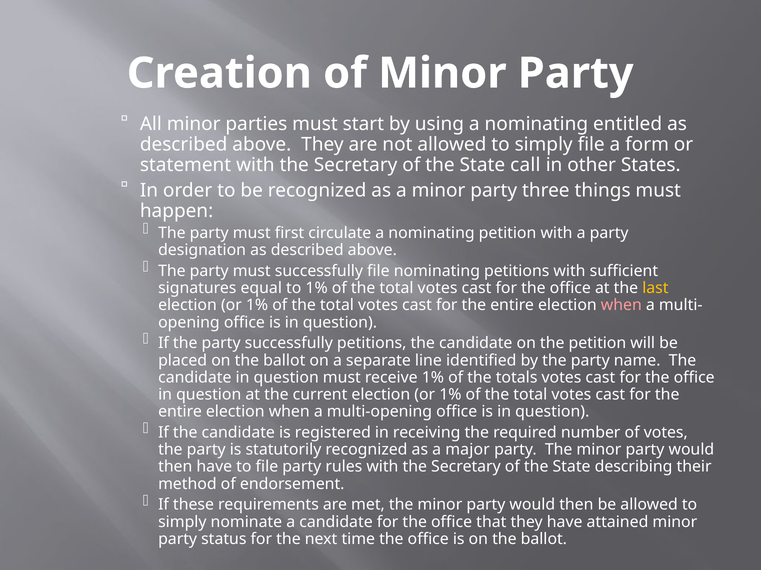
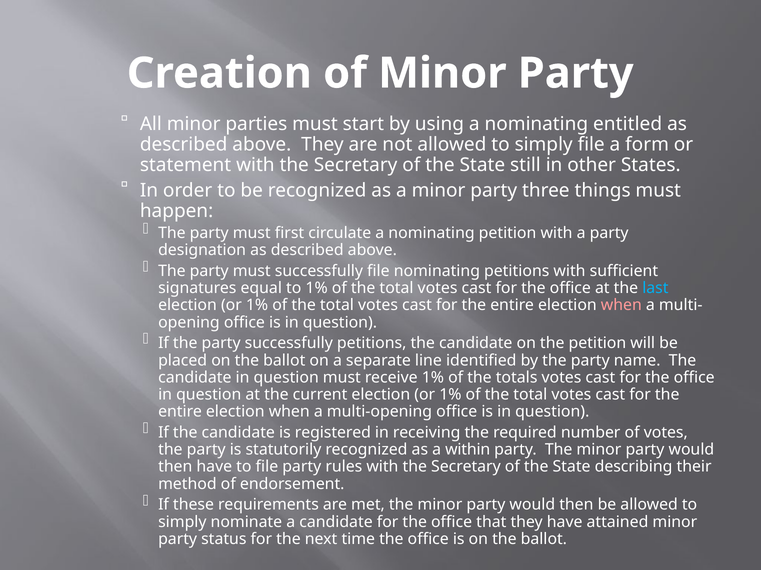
call: call -> still (525, 165)
last colour: yellow -> light blue (655, 288)
major: major -> within (468, 450)
